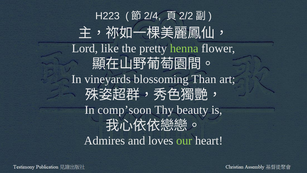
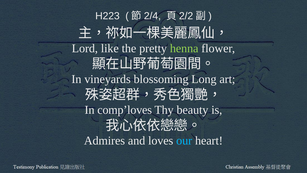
Than: Than -> Long (204, 79)
comp’soon: comp’soon -> comp’loves (125, 110)
our colour: light green -> light blue (184, 141)
